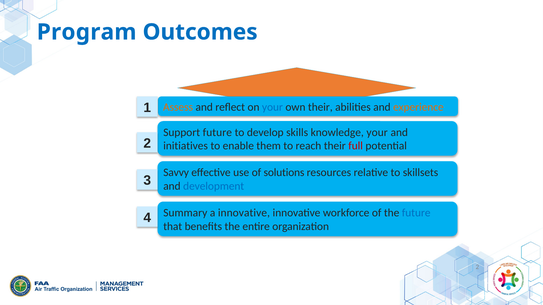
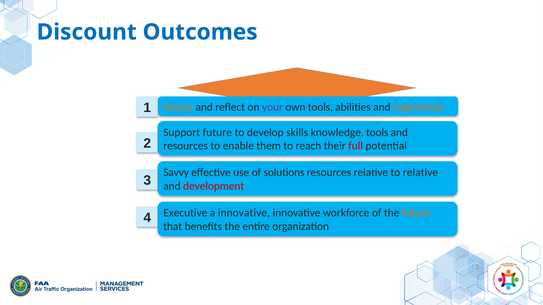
Program: Program -> Discount (87, 32)
your colour: blue -> purple (272, 107)
own their: their -> tools (320, 107)
knowledge your: your -> tools (377, 133)
initiatives: initiatives -> resources (186, 146)
to skillsets: skillsets -> relative (420, 173)
development colour: blue -> red (214, 186)
Summary: Summary -> Executive (185, 213)
future colour: blue -> orange (416, 213)
